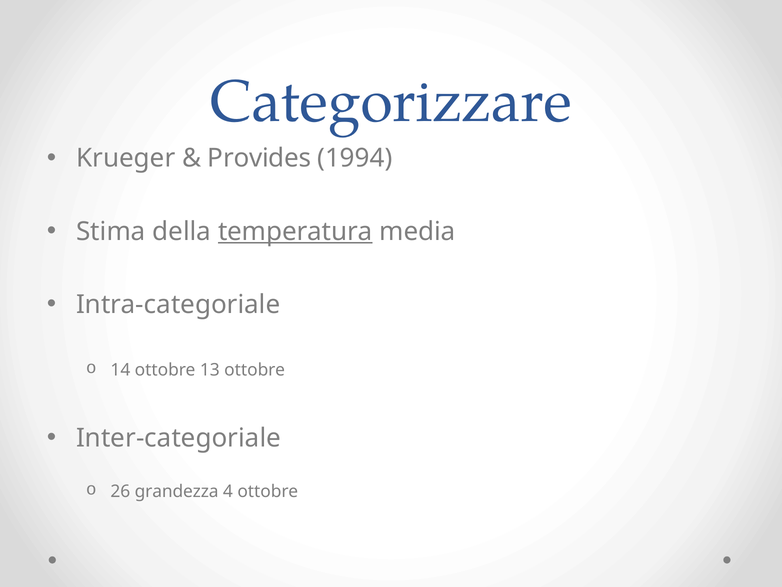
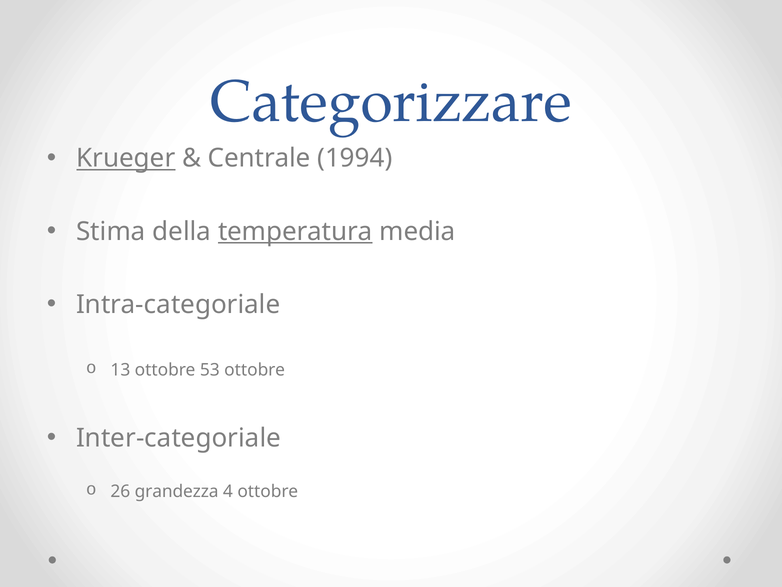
Krueger underline: none -> present (126, 158)
Provides: Provides -> Centrale (259, 158)
14: 14 -> 13 (120, 370)
13: 13 -> 53 (210, 370)
